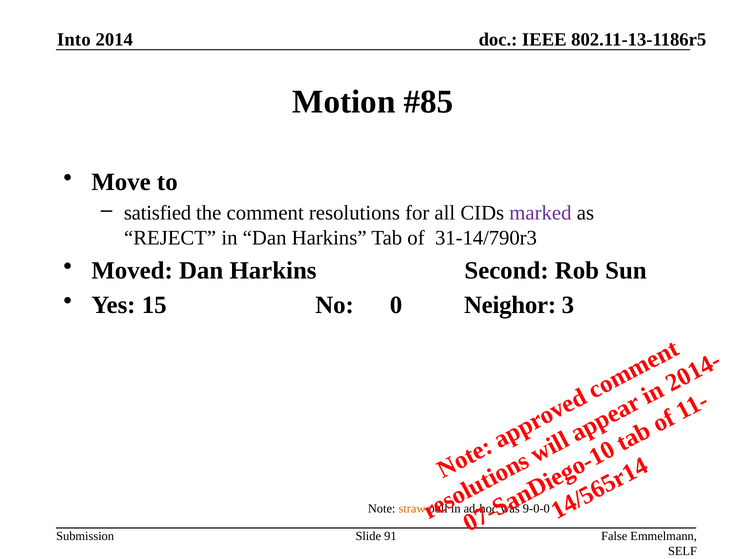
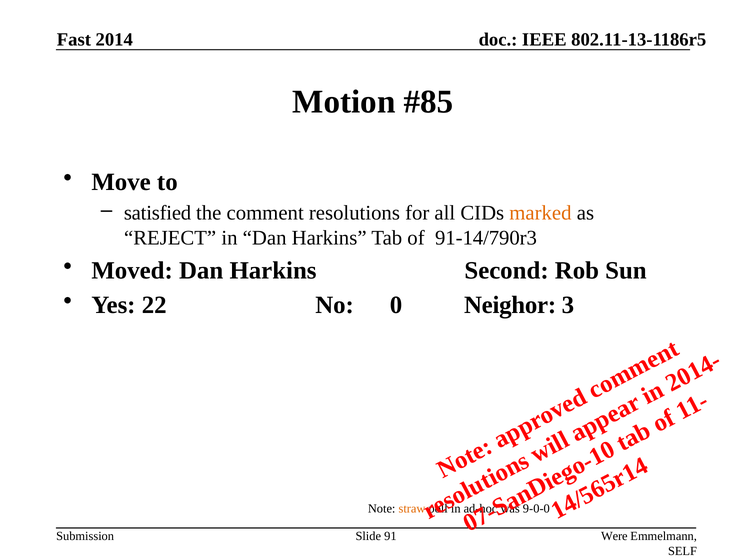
Into: Into -> Fast (74, 40)
marked colour: purple -> orange (540, 213)
31-14/790r3: 31-14/790r3 -> 91-14/790r3 (486, 238)
15: 15 -> 22 (154, 306)
False: False -> Were (614, 537)
